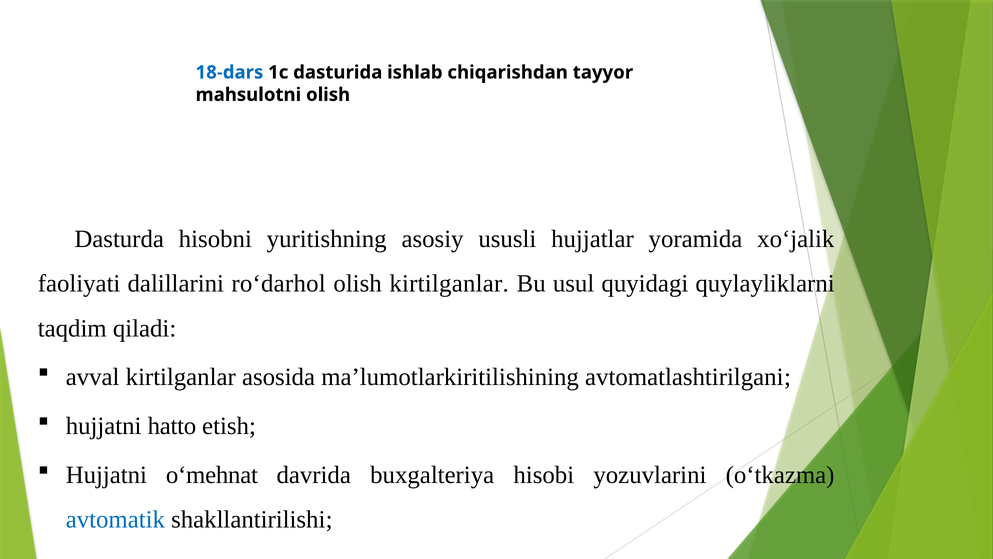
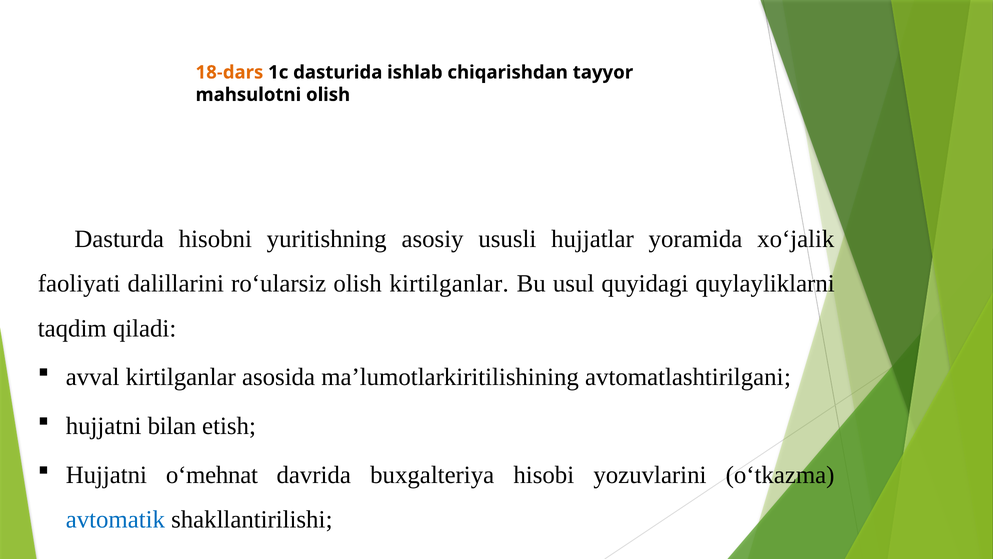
18-dars colour: blue -> orange (229, 72)
ro‘darhol: ro‘darhol -> ro‘ularsiz (279, 283)
hatto: hatto -> bilan (172, 426)
